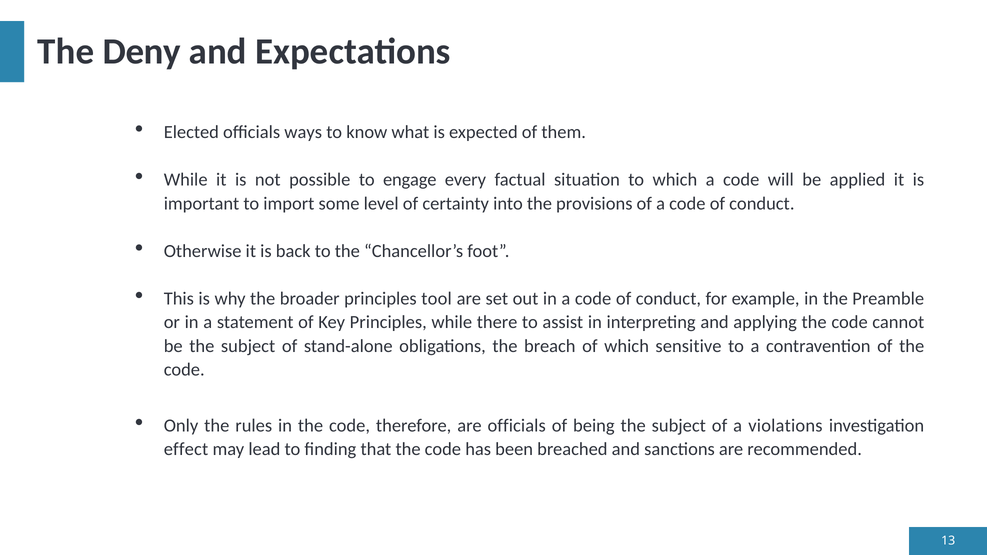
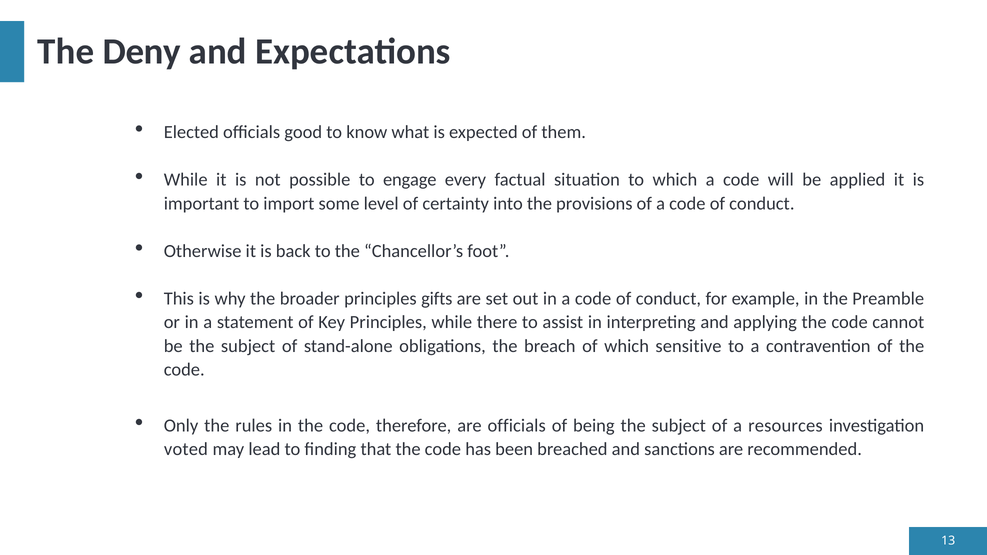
ways: ways -> good (303, 132)
tool: tool -> gifts (437, 299)
violations: violations -> resources (785, 426)
effect: effect -> voted (186, 449)
